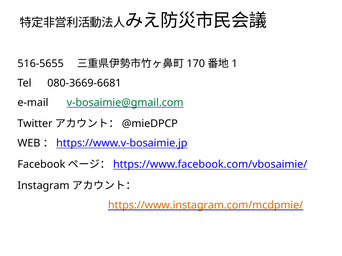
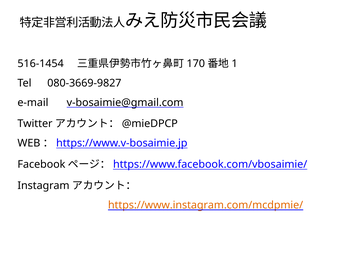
516-5655: 516-5655 -> 516-1454 (41, 64)
080-3669-6681: 080-3669-6681 -> 080-3669-9827 (84, 83)
v-bosaimie@gmail.com colour: green -> black (125, 103)
